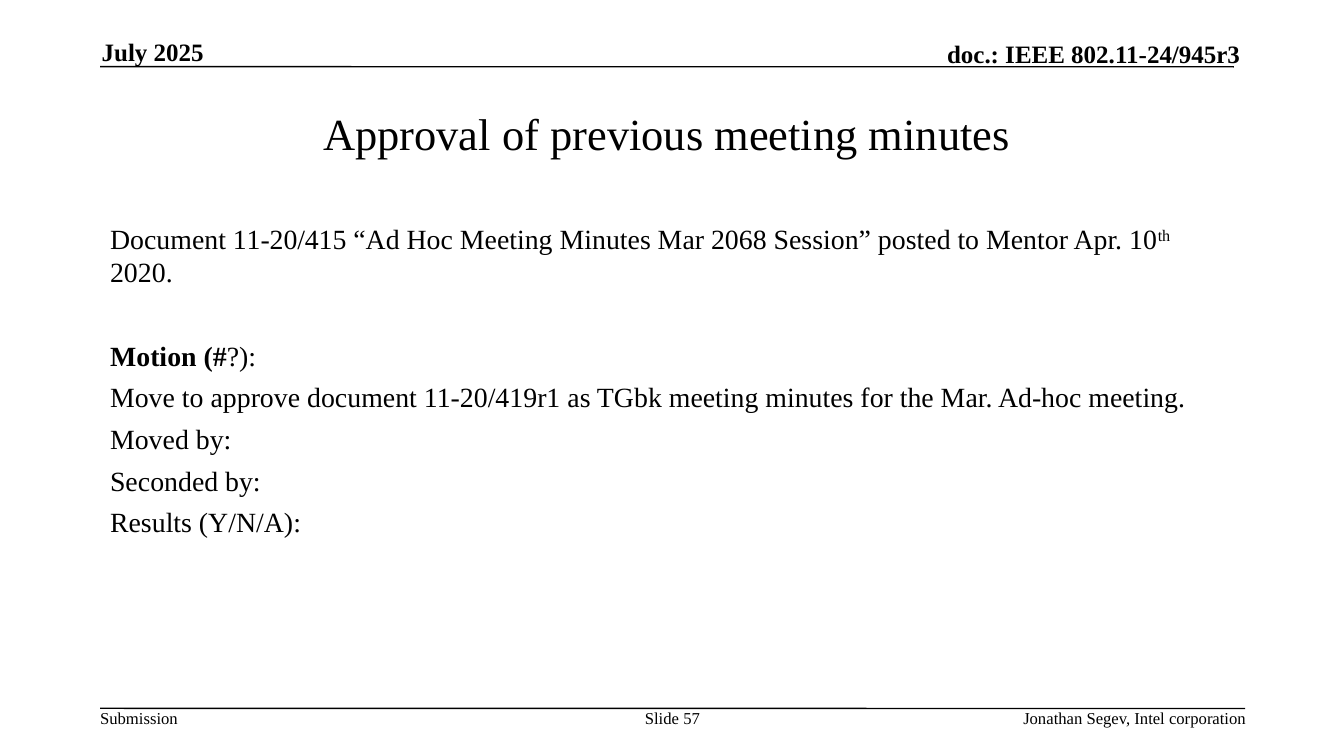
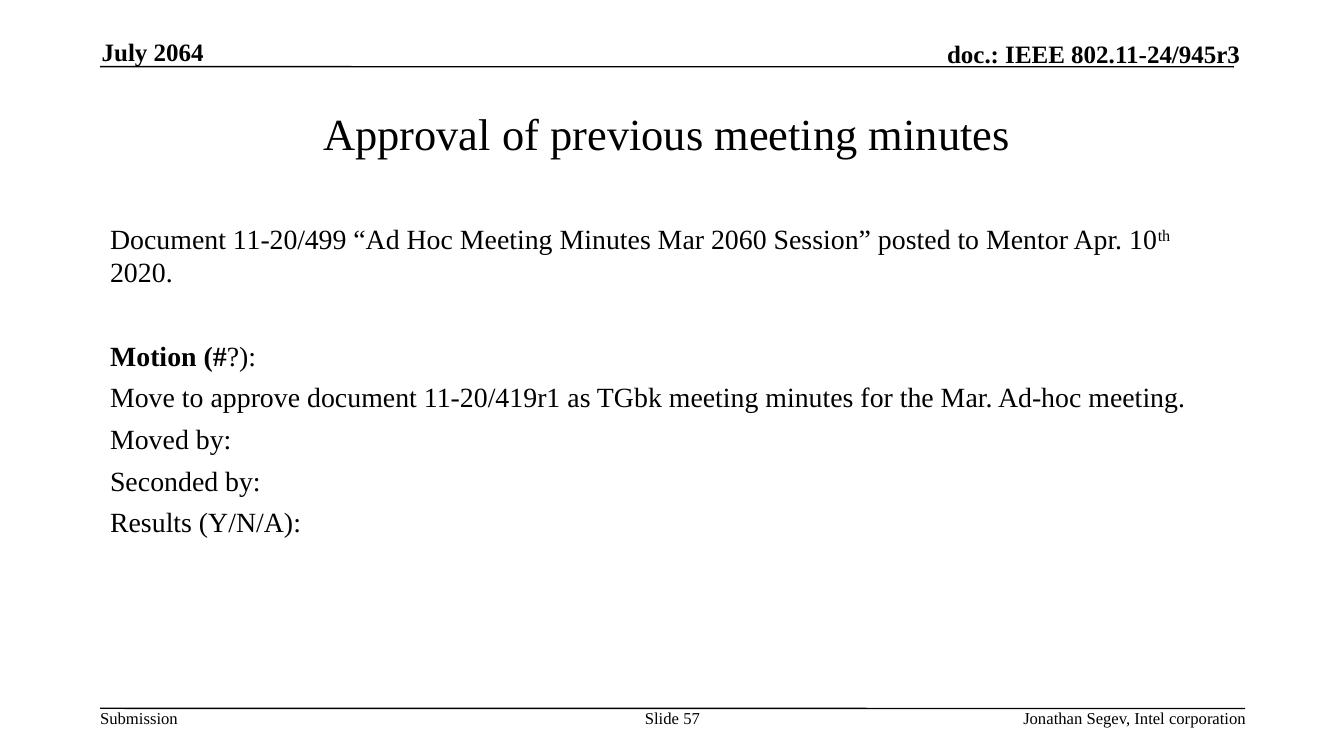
2025: 2025 -> 2064 (179, 53)
11-20/415: 11-20/415 -> 11-20/499 (290, 240)
2068: 2068 -> 2060 (739, 240)
